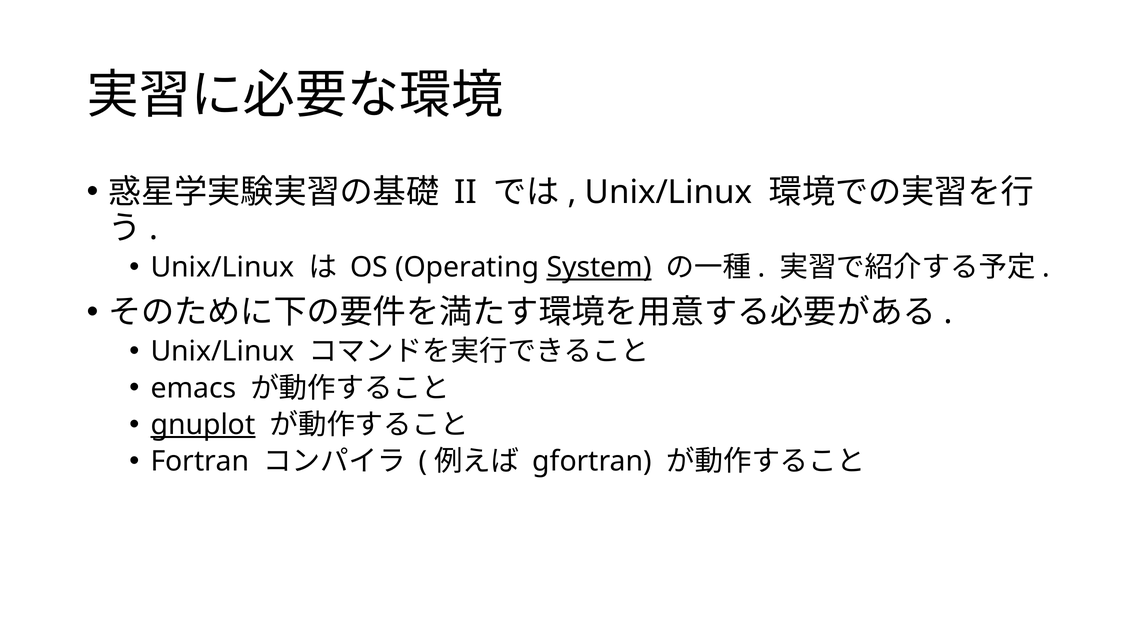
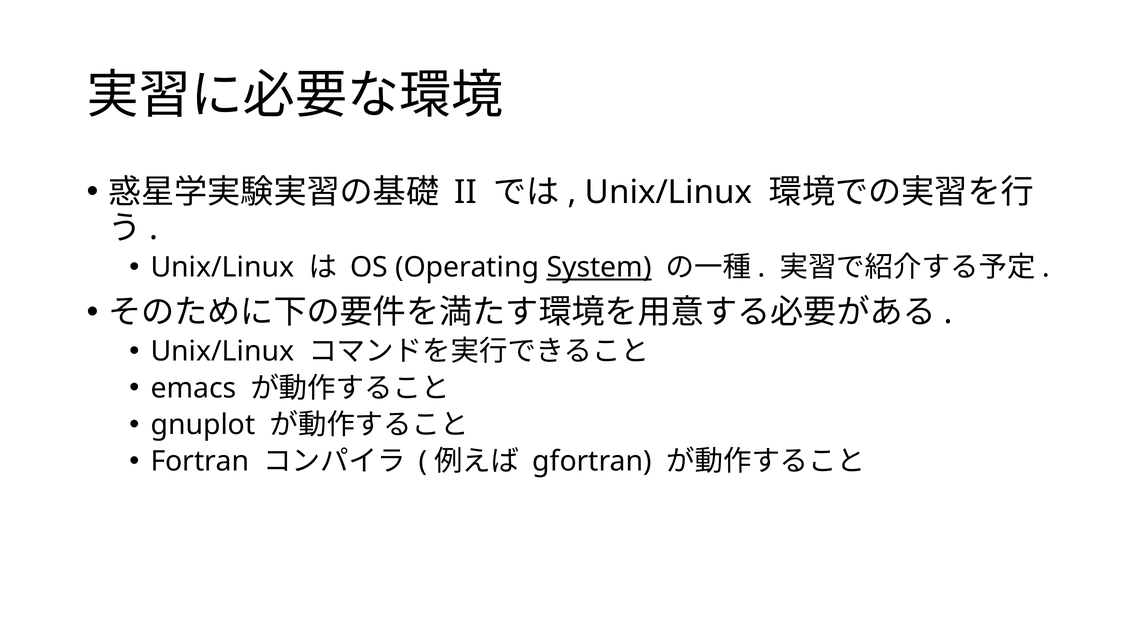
gnuplot underline: present -> none (203, 425)
